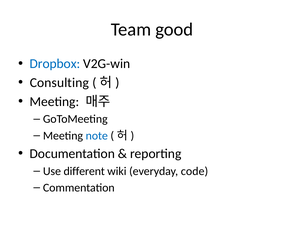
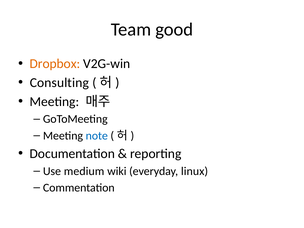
Dropbox colour: blue -> orange (55, 64)
different: different -> medium (84, 171)
code: code -> linux (195, 171)
